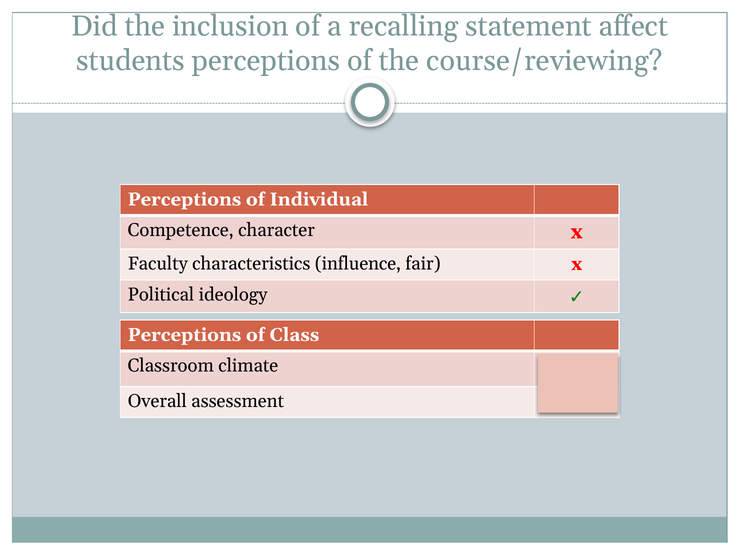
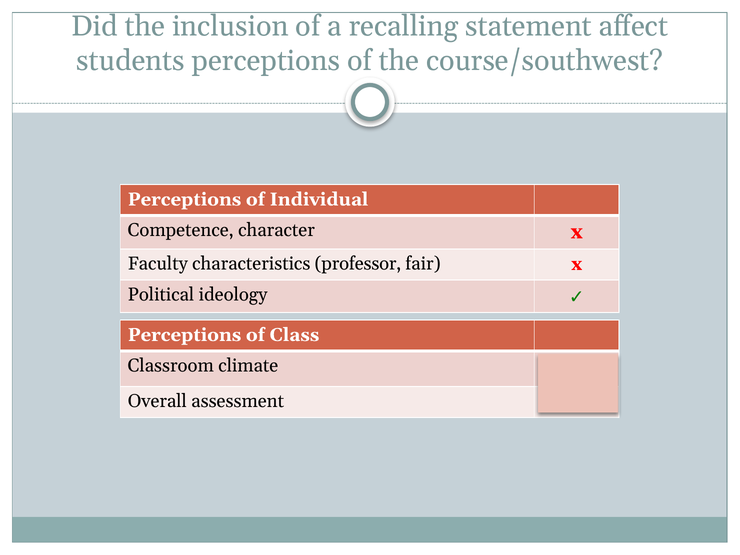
course/reviewing: course/reviewing -> course/southwest (545, 61)
influence: influence -> professor (358, 264)
